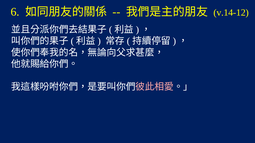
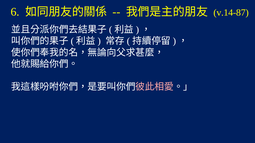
v.14-12: v.14-12 -> v.14-87 (231, 13)
